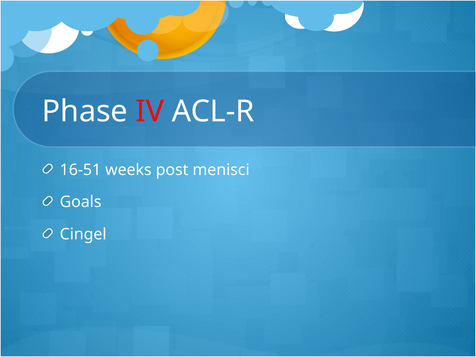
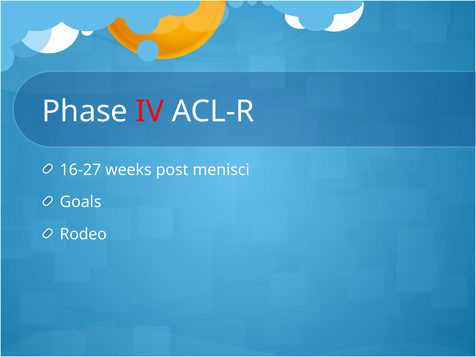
16-51: 16-51 -> 16-27 (80, 170)
Cingel: Cingel -> Rodeo (83, 234)
